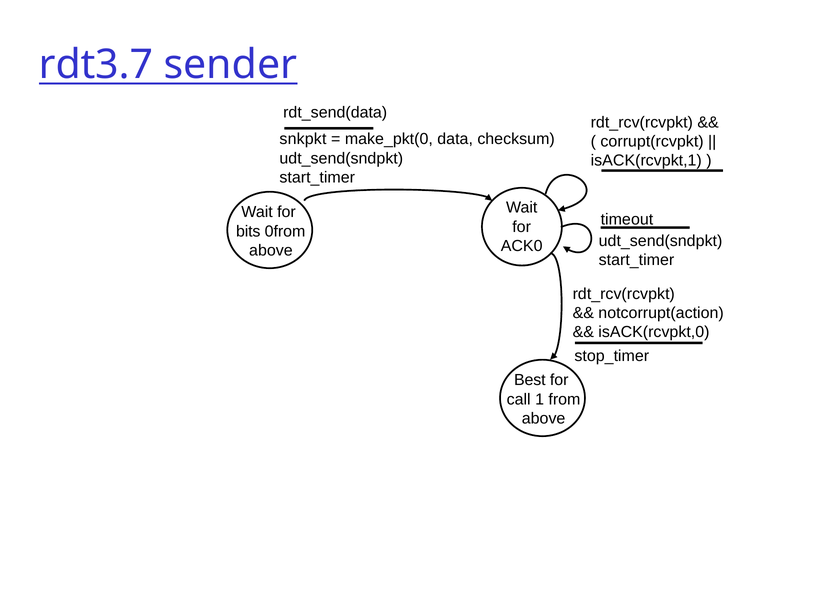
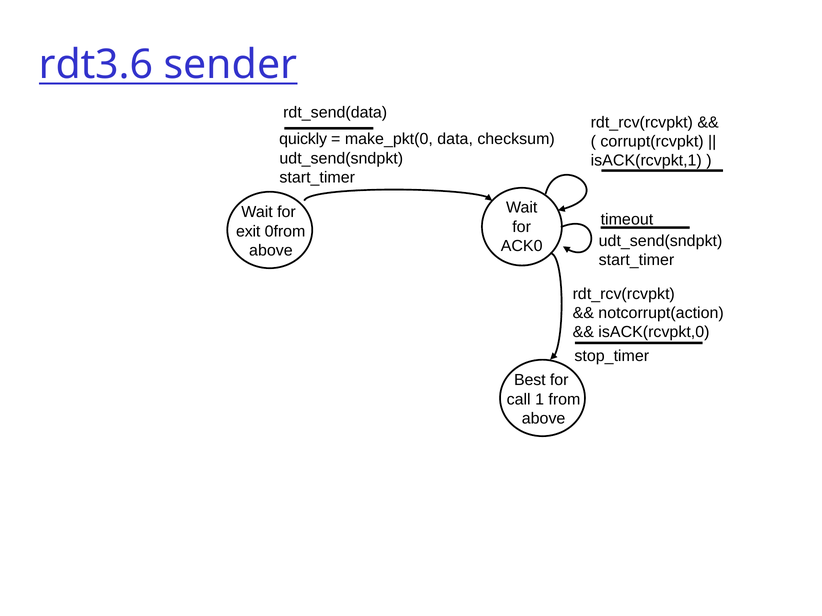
rdt3.7: rdt3.7 -> rdt3.6 (96, 65)
snkpkt: snkpkt -> quickly (303, 139)
bits: bits -> exit (248, 232)
